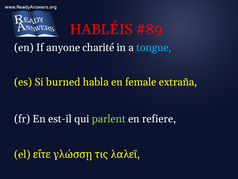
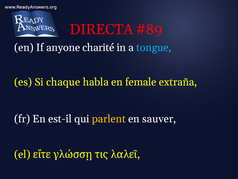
HABLÉIS: HABLÉIS -> DIRECTA (101, 29)
burned: burned -> chaque (63, 82)
parlent colour: light green -> yellow (109, 119)
refiere: refiere -> sauver (159, 119)
